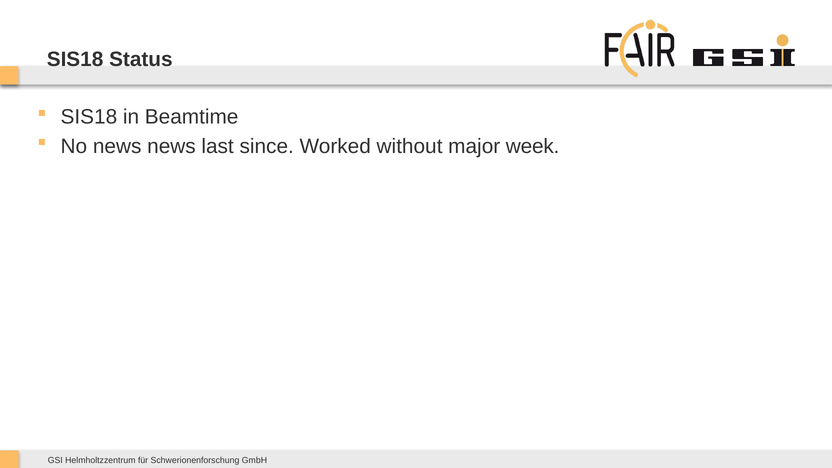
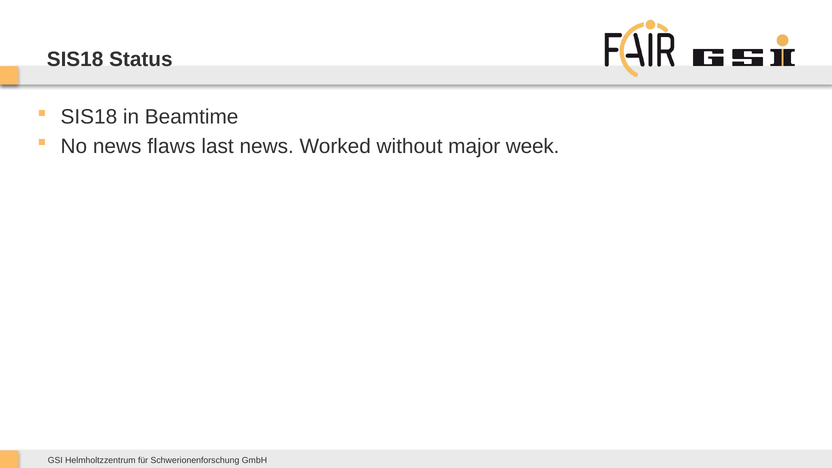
news news: news -> flaws (171, 146)
last since: since -> news (267, 146)
